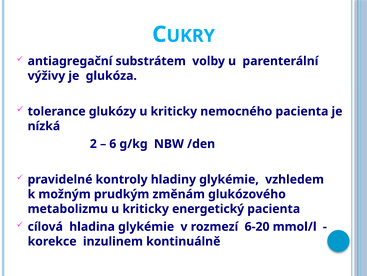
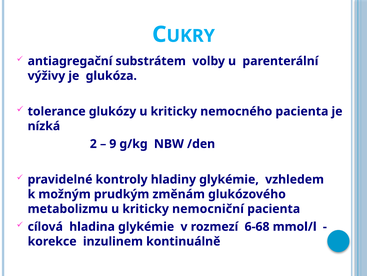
6: 6 -> 9 (113, 144)
energetický: energetický -> nemocniční (208, 208)
6-20: 6-20 -> 6-68 (257, 226)
